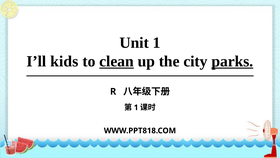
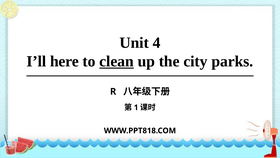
Unit 1: 1 -> 4 (157, 43)
kids: kids -> here (64, 61)
parks underline: present -> none (232, 61)
